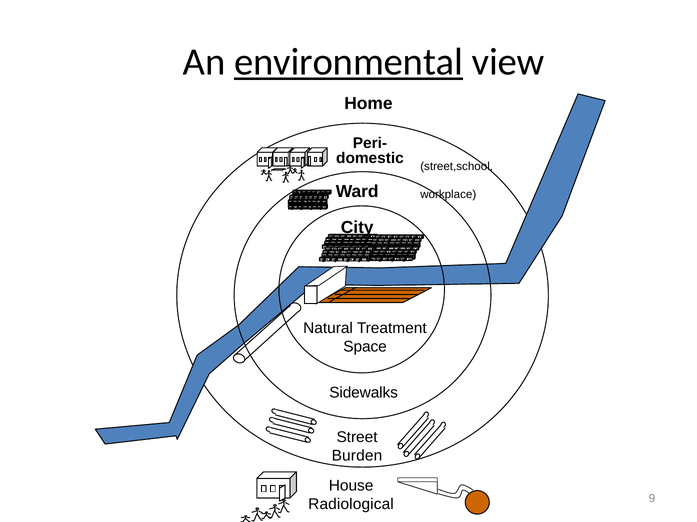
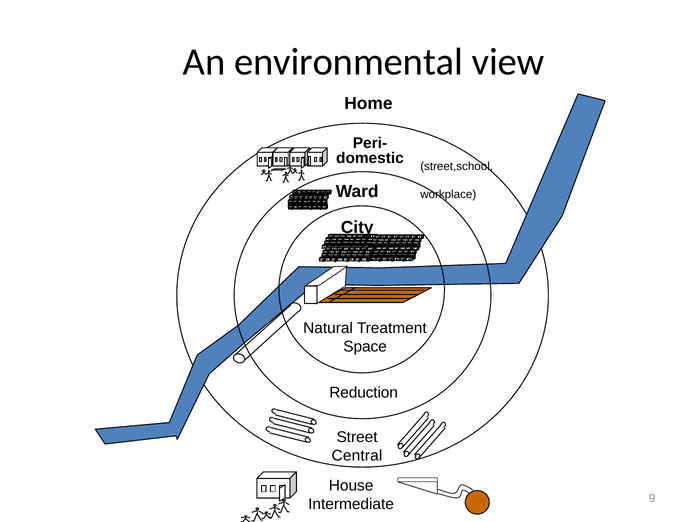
environmental underline: present -> none (349, 62)
Sidewalks: Sidewalks -> Reduction (364, 393)
Burden: Burden -> Central (357, 457)
Radiological: Radiological -> Intermediate (351, 505)
